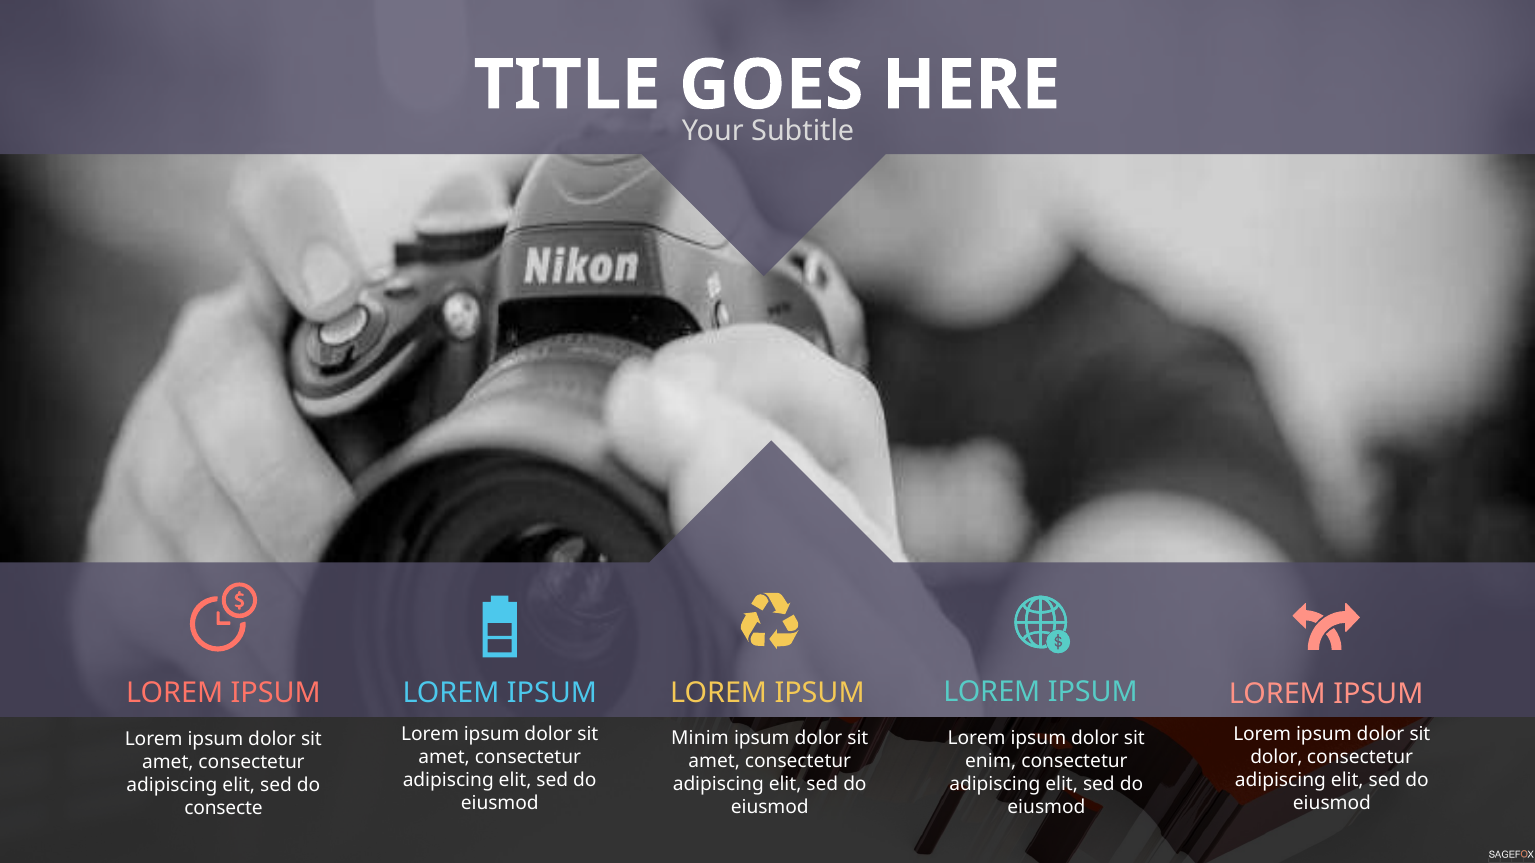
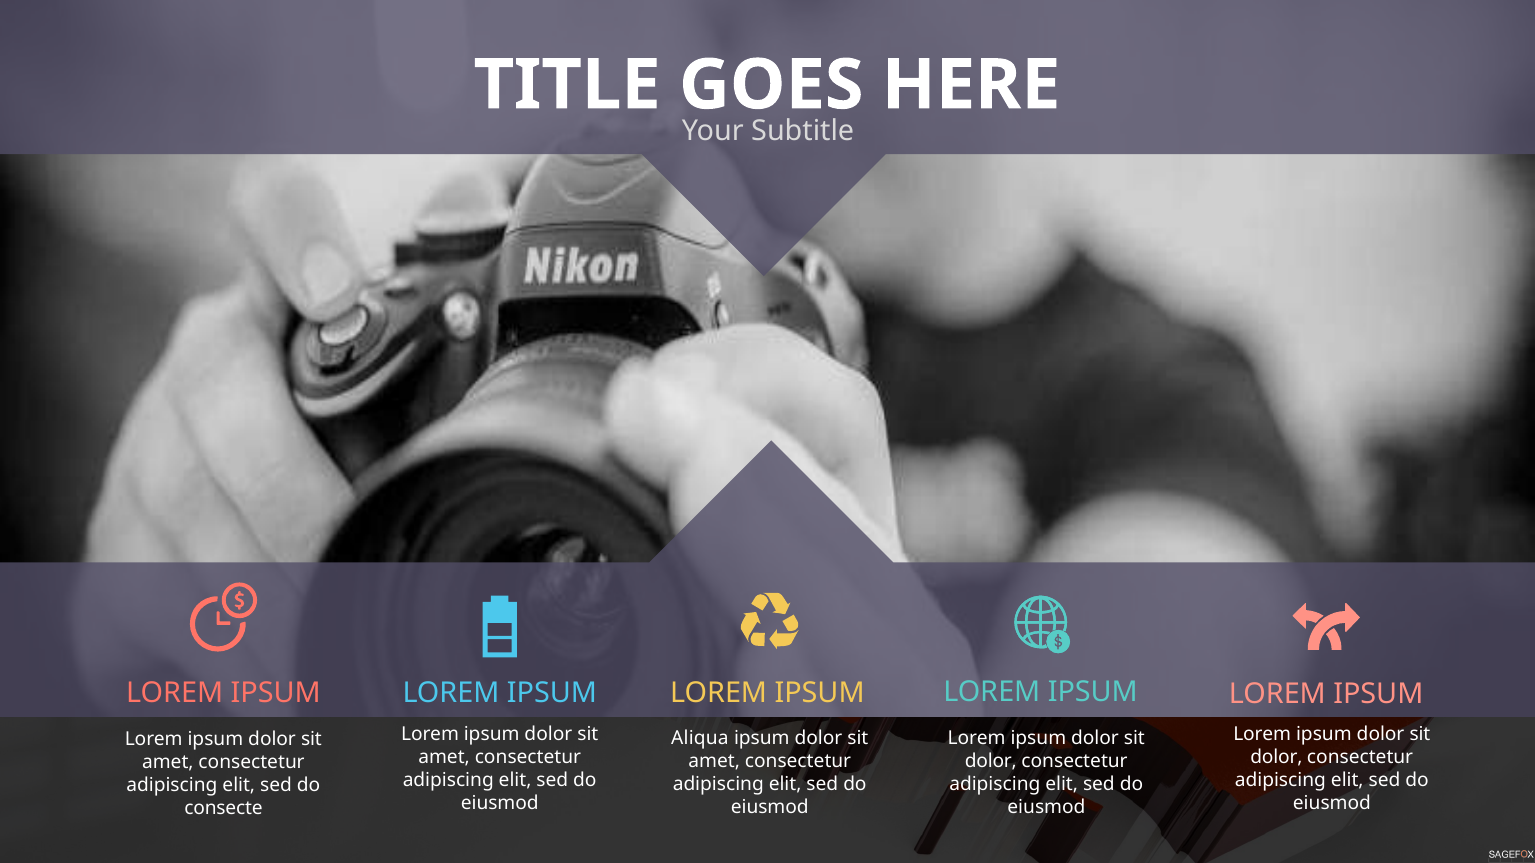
Minim: Minim -> Aliqua (700, 739)
enim: enim -> dolor (991, 762)
